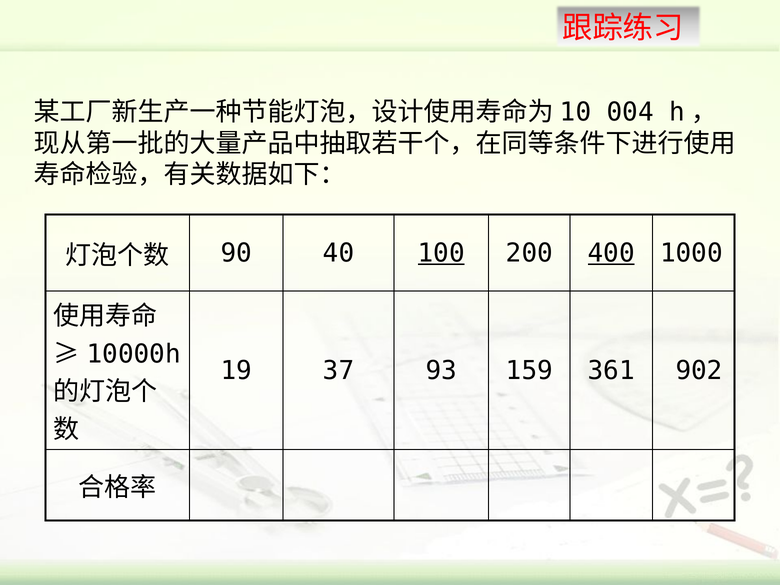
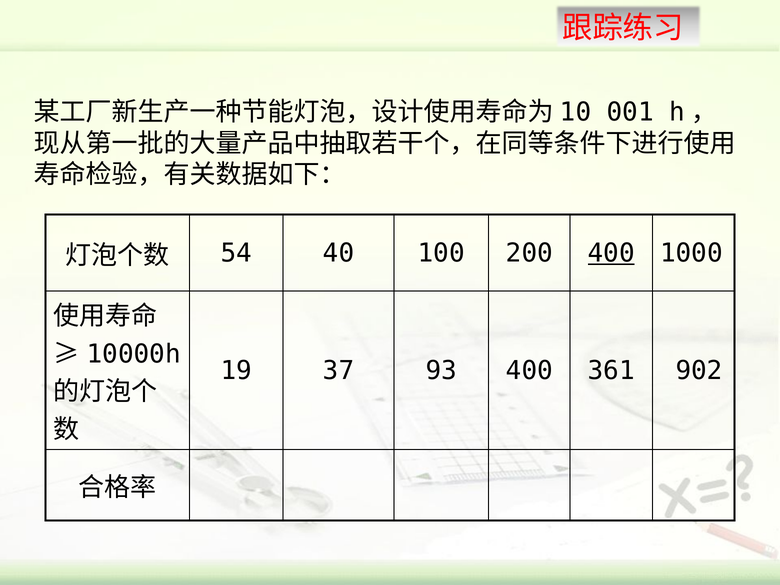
004: 004 -> 001 (630, 112)
90: 90 -> 54 (236, 253)
100 underline: present -> none (441, 253)
93 159: 159 -> 400 (529, 371)
